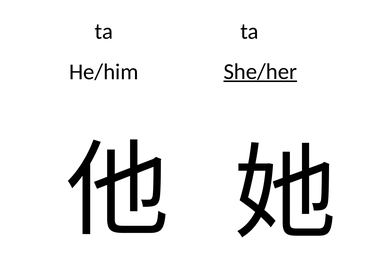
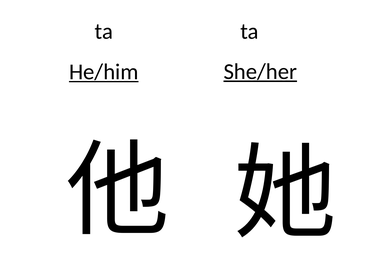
He/him underline: none -> present (104, 72)
